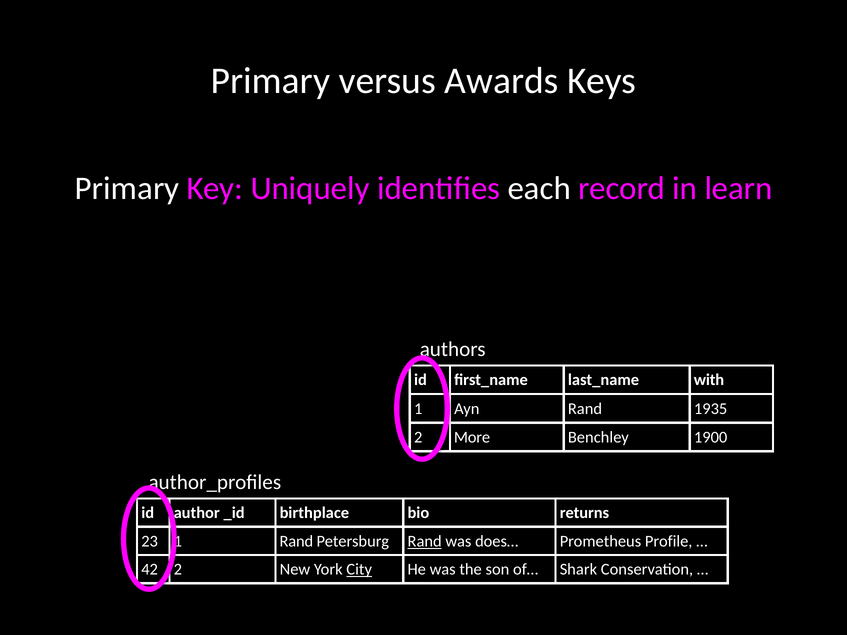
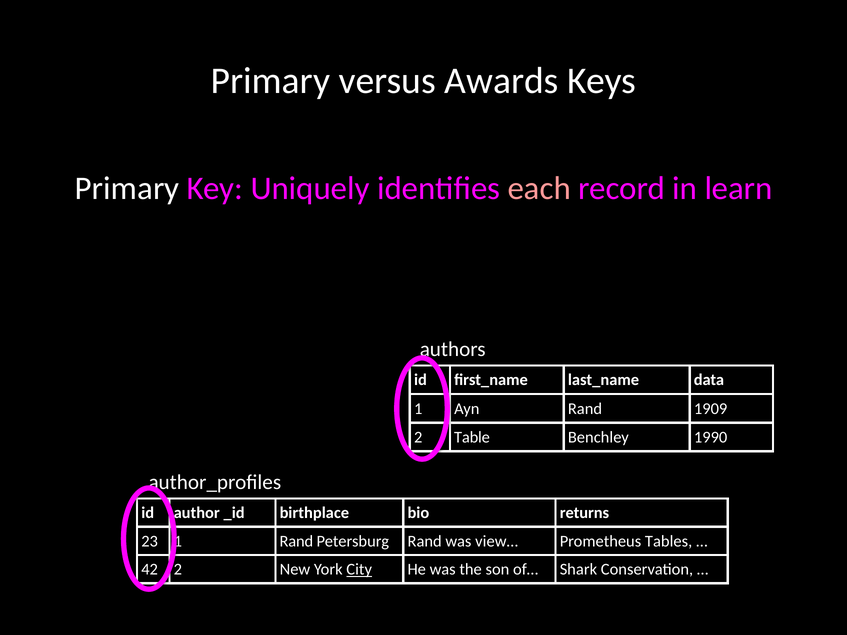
each colour: white -> pink (539, 188)
with: with -> data (709, 380)
1935: 1935 -> 1909 (711, 409)
More: More -> Table (472, 437)
1900: 1900 -> 1990 (711, 437)
Rand underline: present -> none (425, 541)
does…: does… -> view… (497, 541)
Profile: Profile -> Tables (669, 541)
